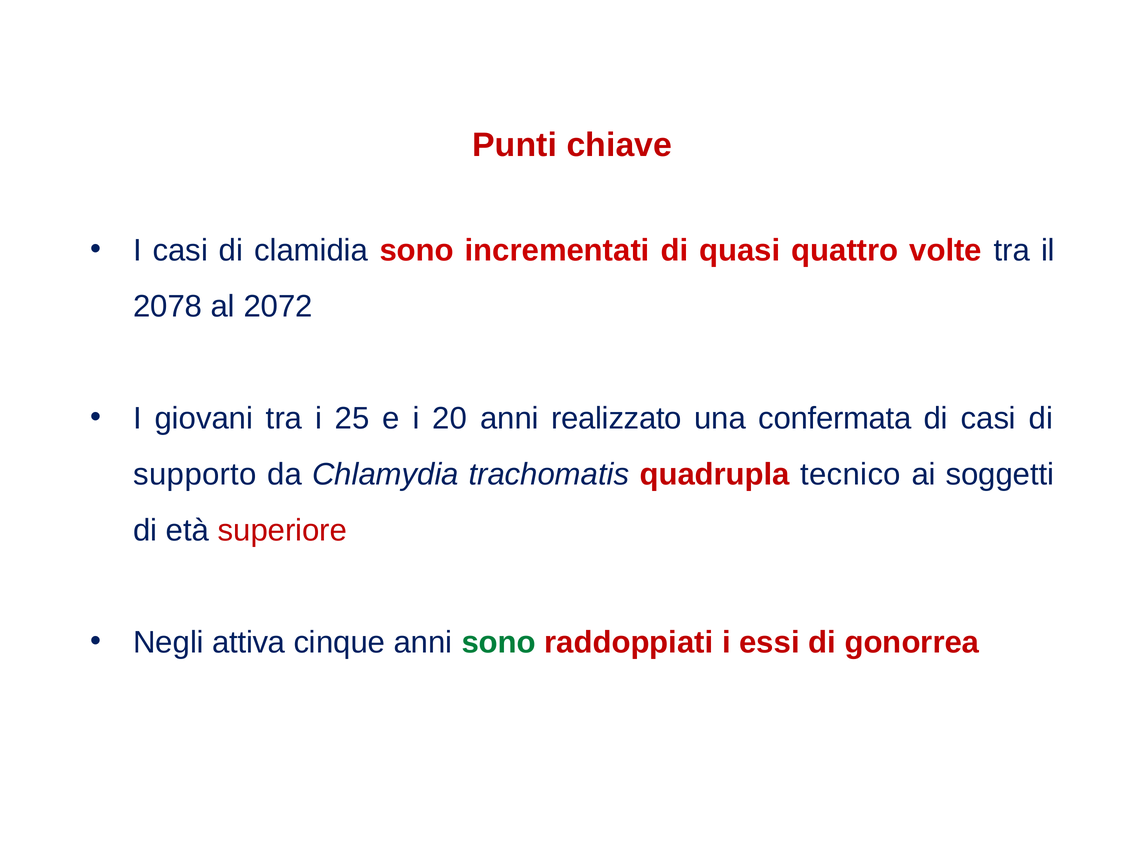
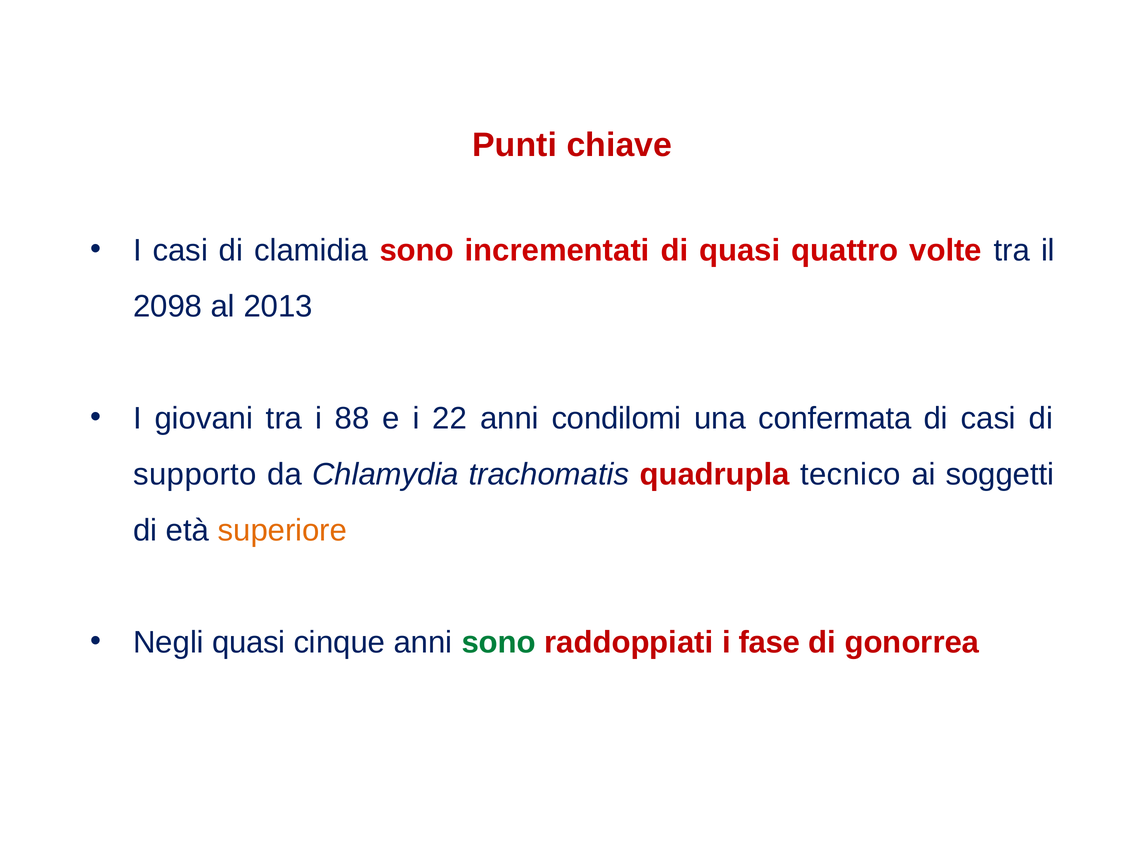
2078: 2078 -> 2098 (168, 306)
2072: 2072 -> 2013 (278, 306)
25: 25 -> 88 (352, 418)
20: 20 -> 22 (450, 418)
realizzato: realizzato -> condilomi (616, 418)
superiore colour: red -> orange (282, 530)
Negli attiva: attiva -> quasi (249, 642)
essi: essi -> fase (770, 642)
